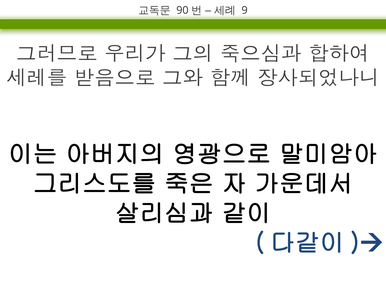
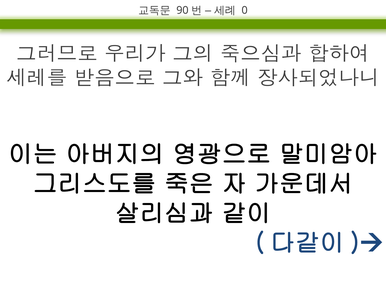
9: 9 -> 0 (245, 10)
